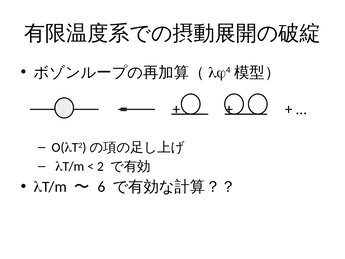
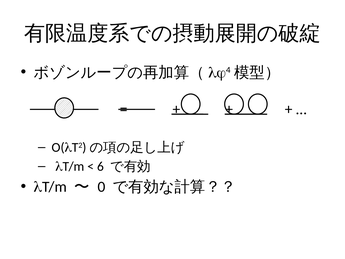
2: 2 -> 6 (101, 166)
6: 6 -> 0 (102, 187)
